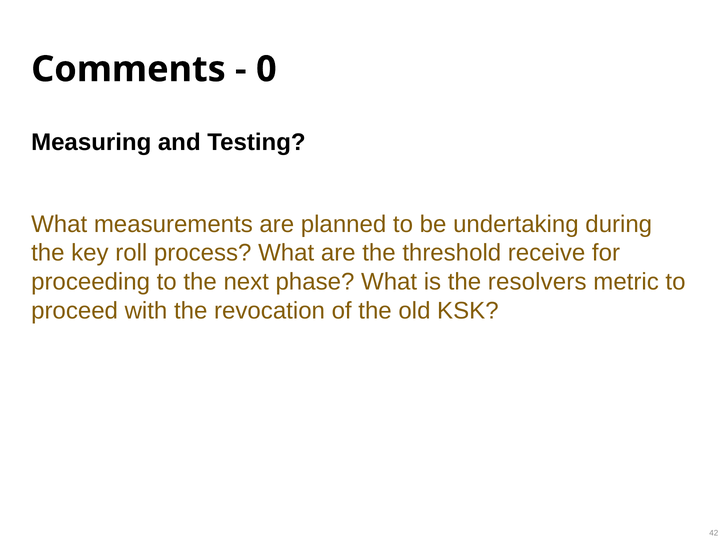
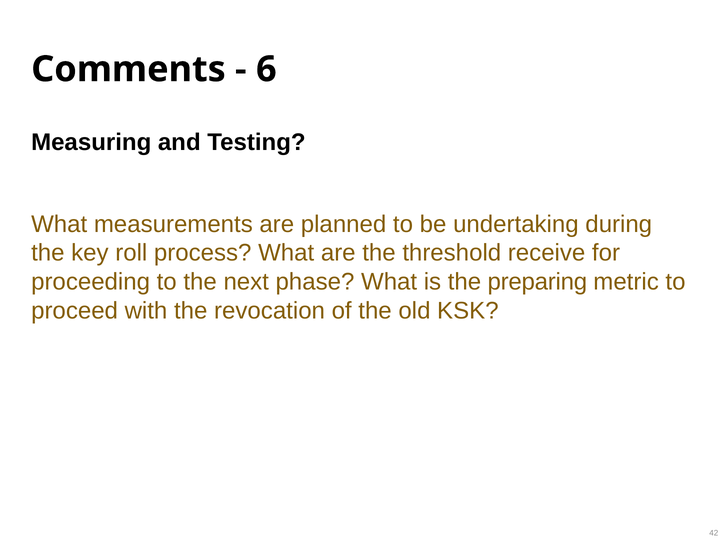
0: 0 -> 6 (266, 69)
resolvers: resolvers -> preparing (537, 282)
